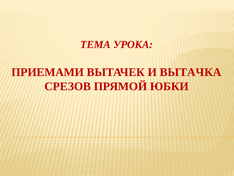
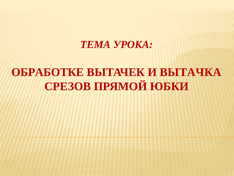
ПРИЕМАМИ: ПРИЕМАМИ -> ОБРАБОТКЕ (48, 72)
